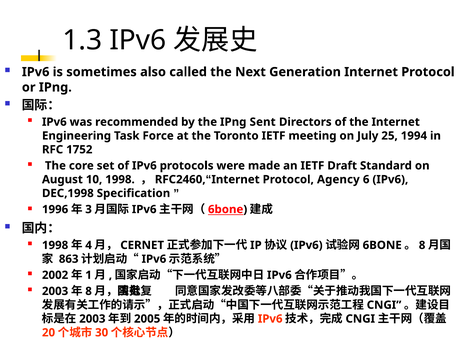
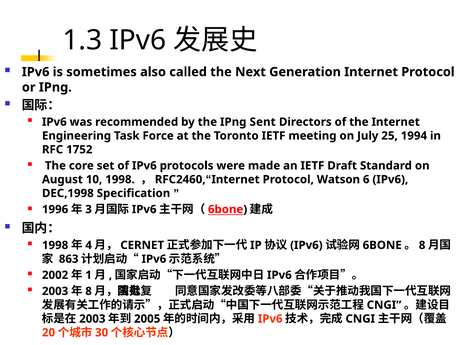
Agency: Agency -> Watson (338, 179)
